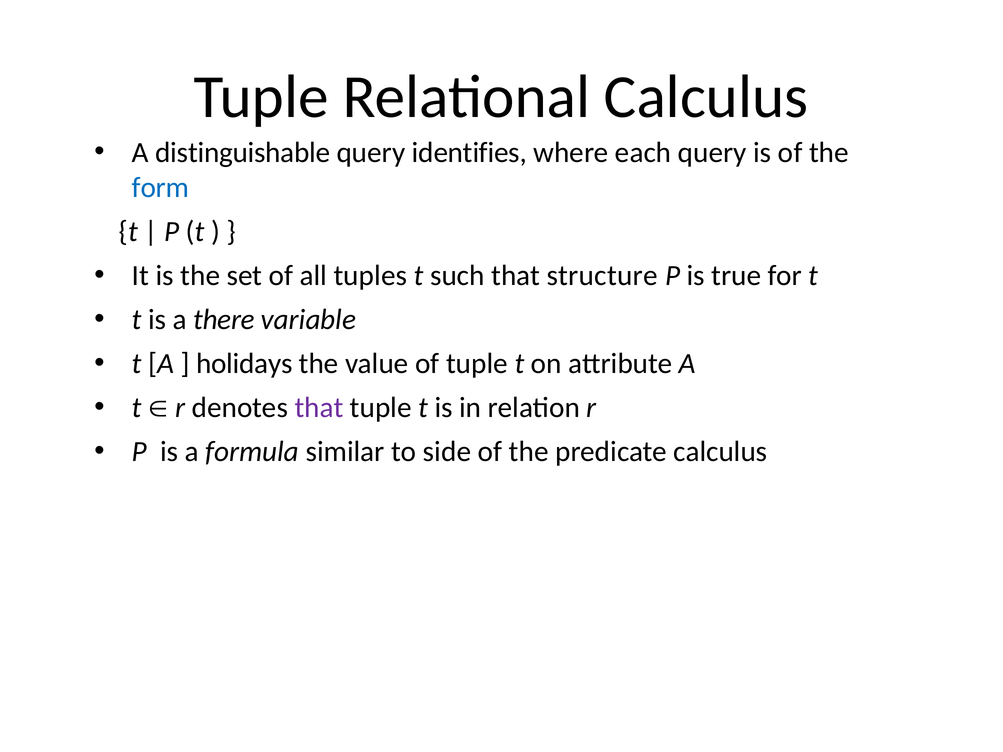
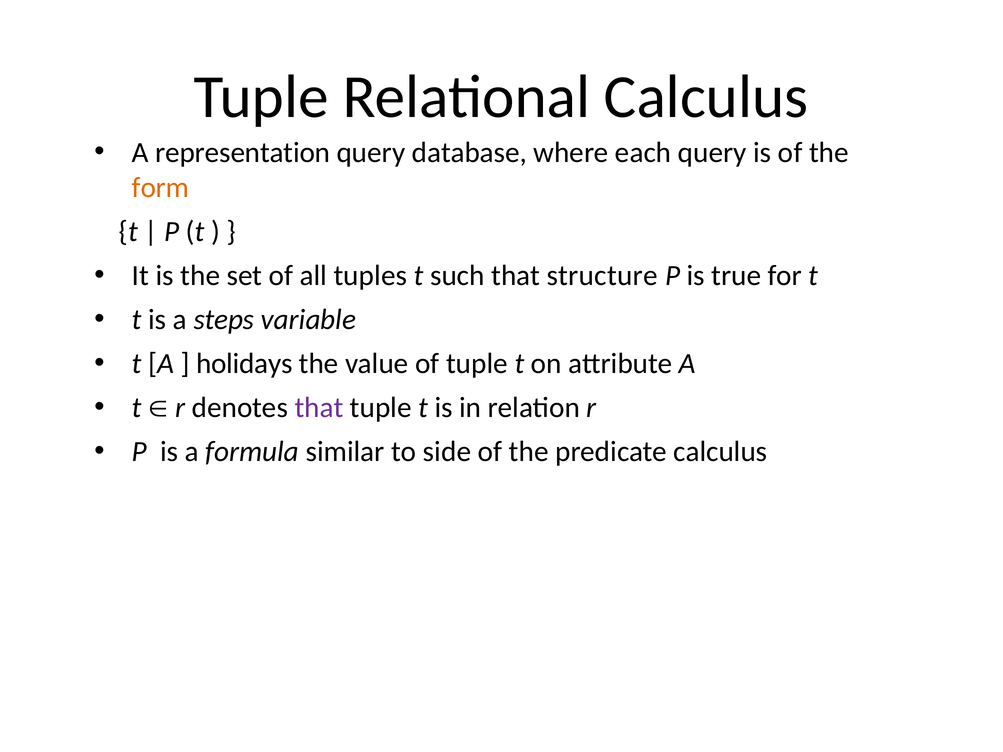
distinguishable: distinguishable -> representation (243, 152)
identifies: identifies -> database (469, 152)
form colour: blue -> orange (161, 188)
there: there -> steps (224, 320)
